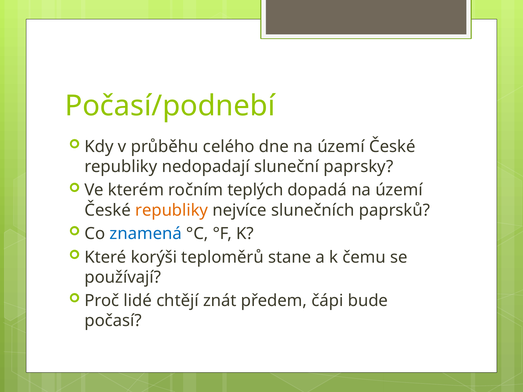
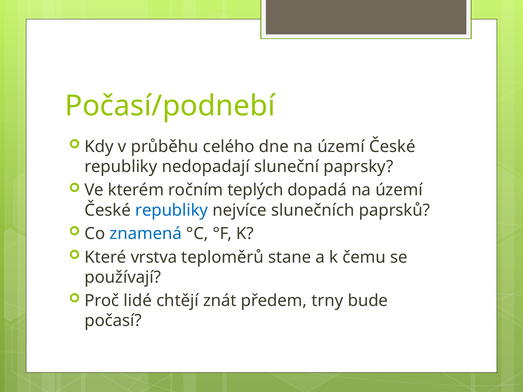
republiky colour: orange -> blue (172, 210)
korýši: korýši -> vrstva (154, 257)
čápi: čápi -> trny (327, 301)
